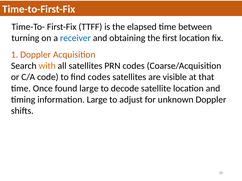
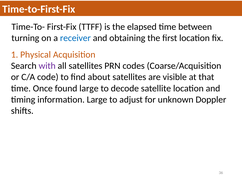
1 Doppler: Doppler -> Physical (36, 55)
with colour: orange -> purple (47, 66)
find codes: codes -> about (99, 77)
